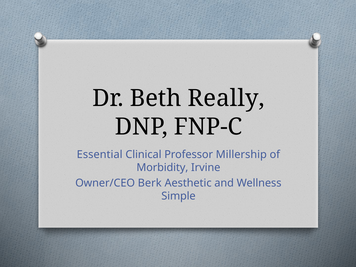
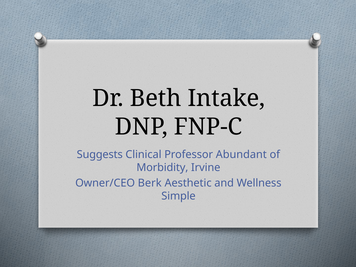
Really: Really -> Intake (226, 98)
Essential: Essential -> Suggests (100, 155)
Millership: Millership -> Abundant (241, 155)
